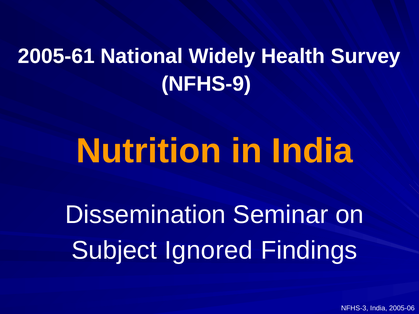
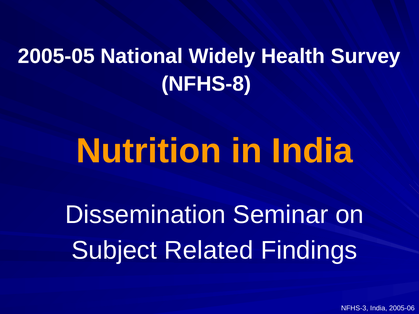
2005-61: 2005-61 -> 2005-05 (56, 56)
NFHS-9: NFHS-9 -> NFHS-8 (206, 84)
Ignored: Ignored -> Related (209, 251)
